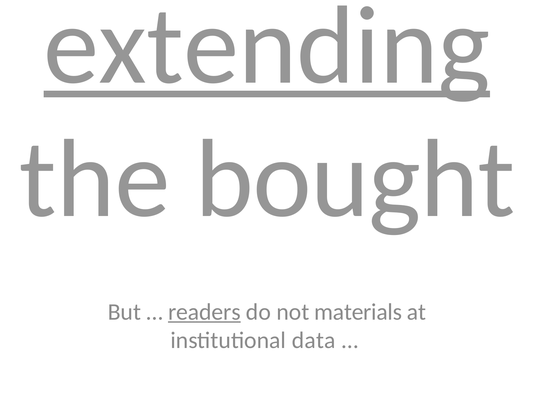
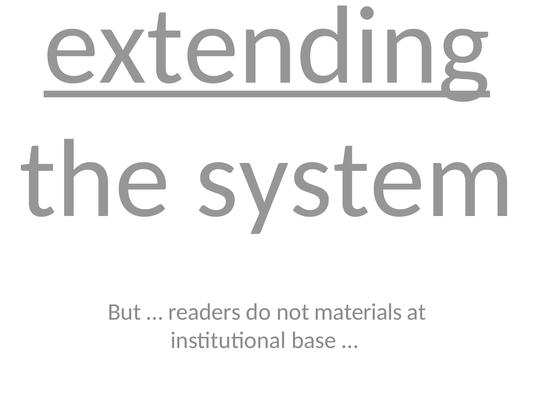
bought: bought -> system (355, 180)
readers underline: present -> none (204, 312)
data: data -> base (314, 341)
